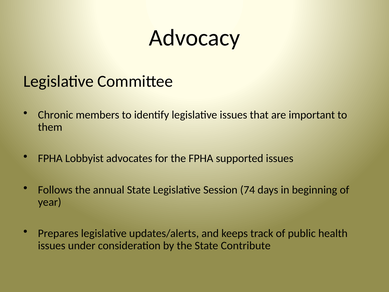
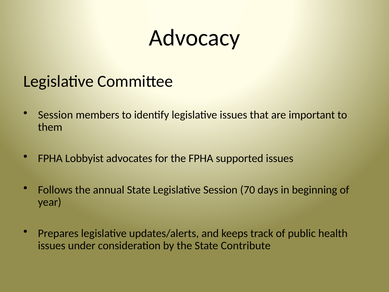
Chronic: Chronic -> Session (55, 115)
74: 74 -> 70 (248, 190)
